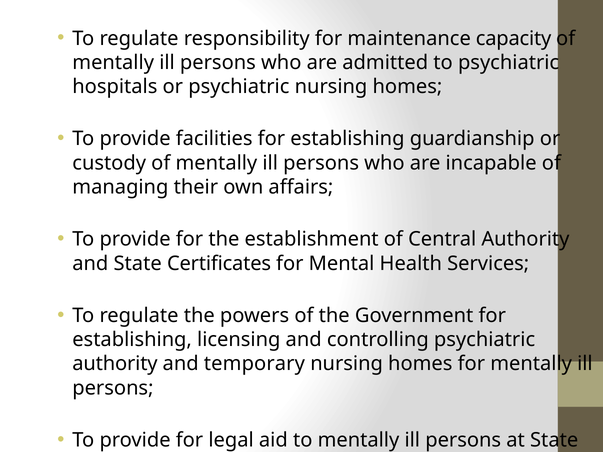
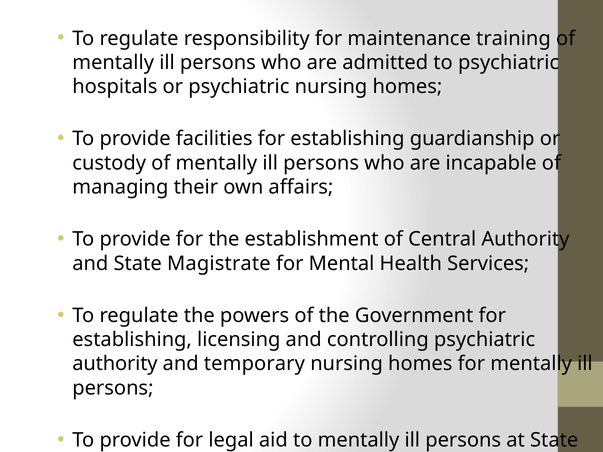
capacity: capacity -> training (513, 38)
Certificates: Certificates -> Magistrate (219, 264)
